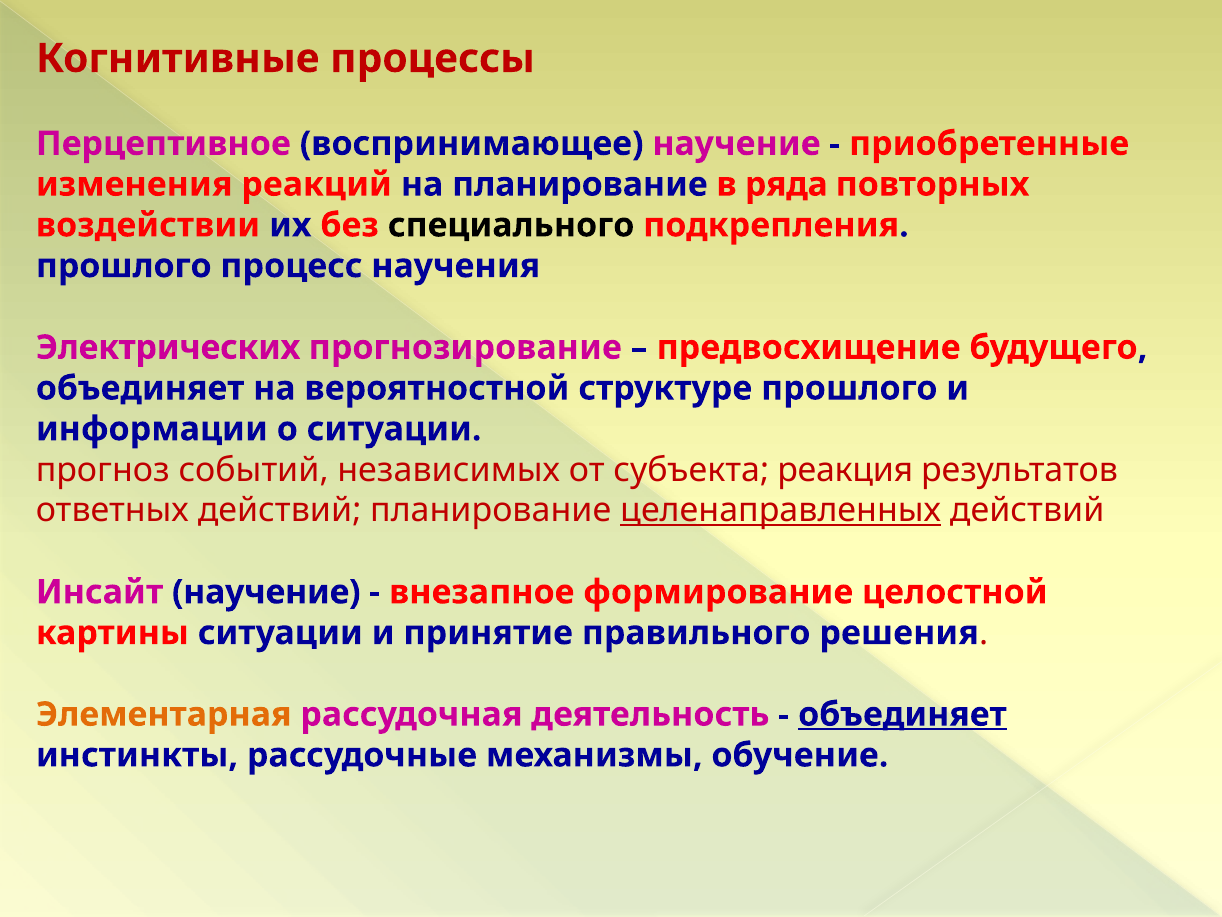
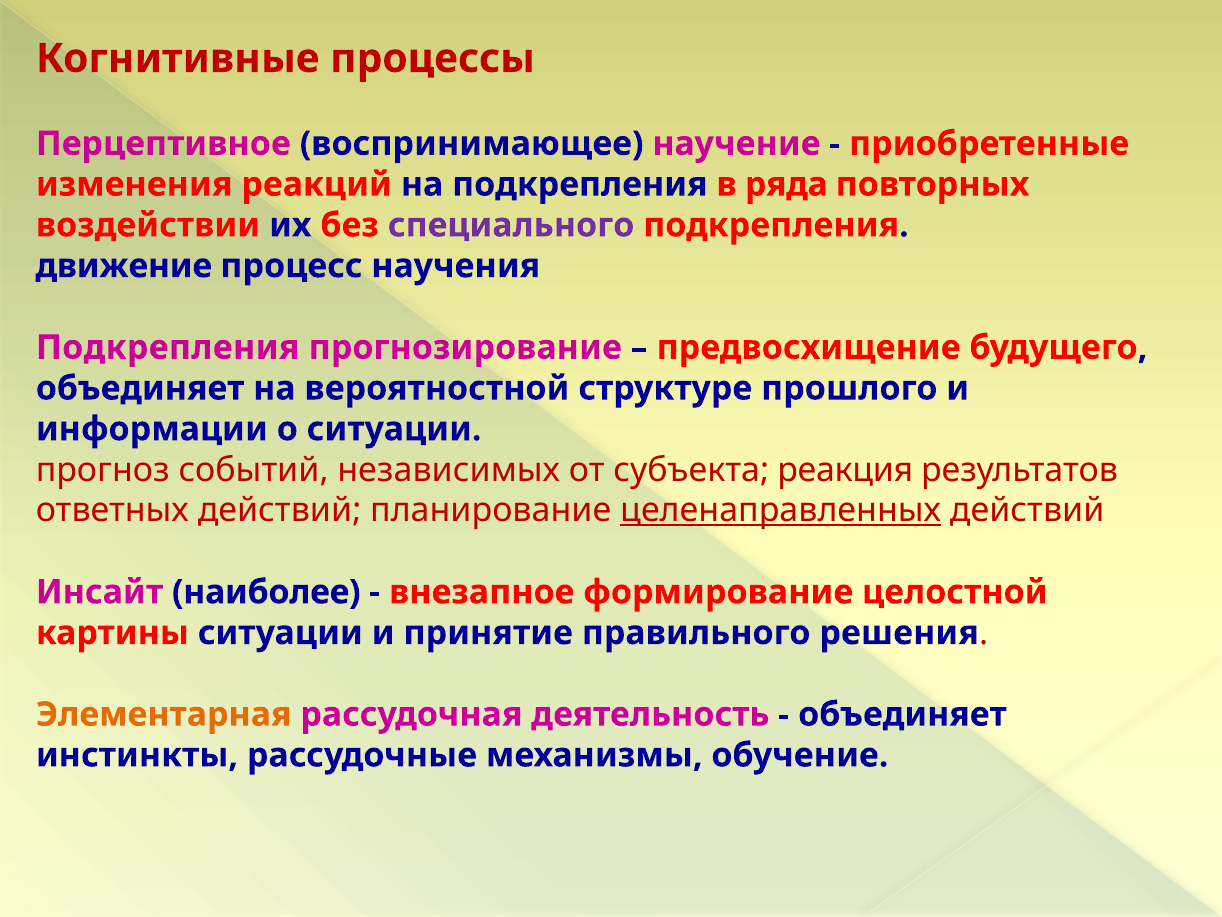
на планирование: планирование -> подкрепления (580, 184)
специального colour: black -> purple (511, 225)
прошлого: прошлого -> движение (124, 266)
Электрических: Электрических -> Подкрепления (168, 347)
Инсайт научение: научение -> наиболее (266, 592)
объединяет underline: present -> none (902, 714)
